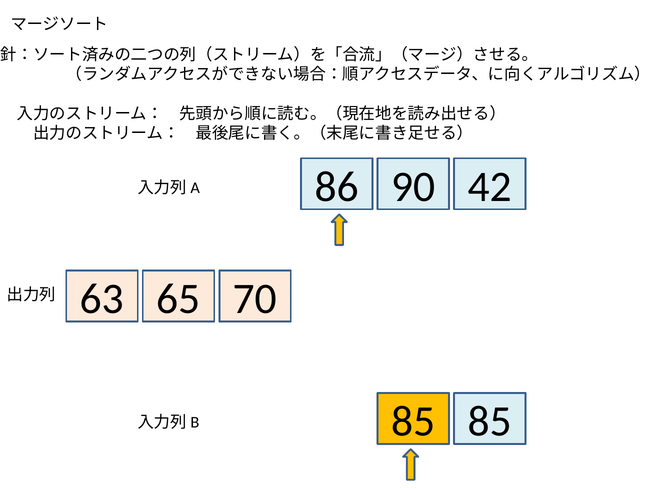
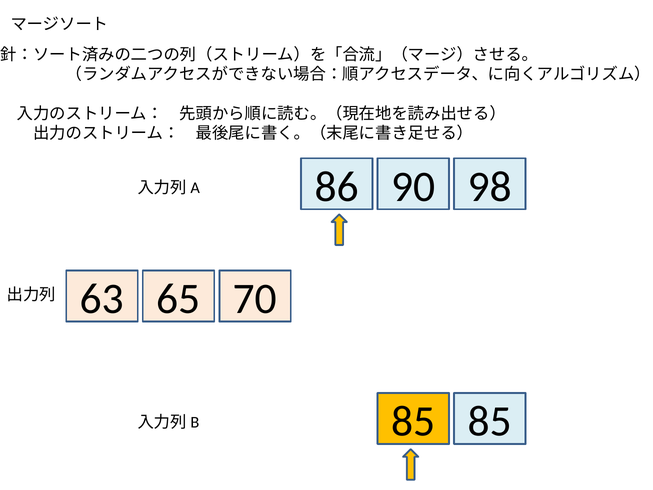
42: 42 -> 98 (490, 187)
